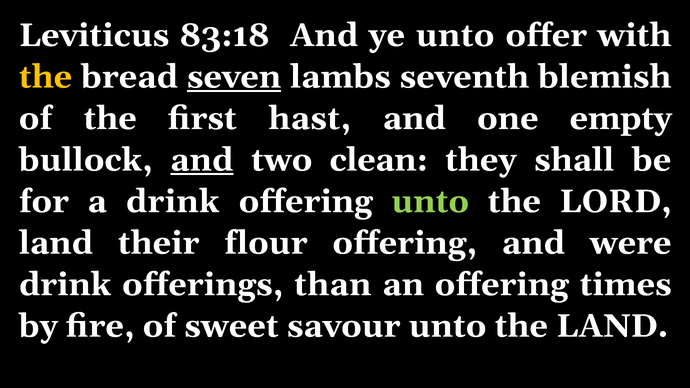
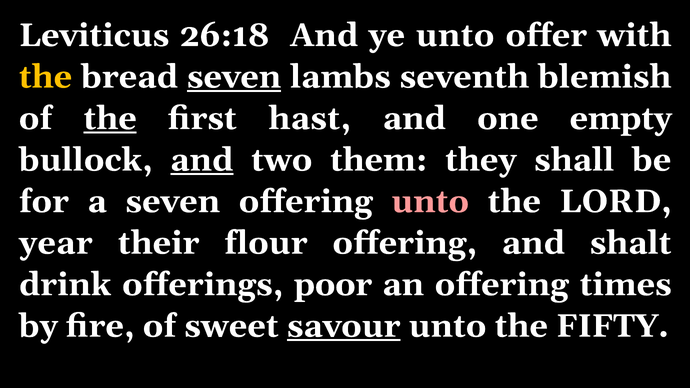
83:18: 83:18 -> 26:18 (225, 35)
the underline: none -> present (110, 118)
clean: clean -> them (379, 160)
a drink: drink -> seven (173, 202)
unto colour: light green -> pink (430, 202)
land: land -> year (56, 243)
were: were -> shalt (631, 243)
than: than -> poor (333, 285)
savour underline: none -> present (344, 326)
the LAND: LAND -> FIFTY (612, 326)
